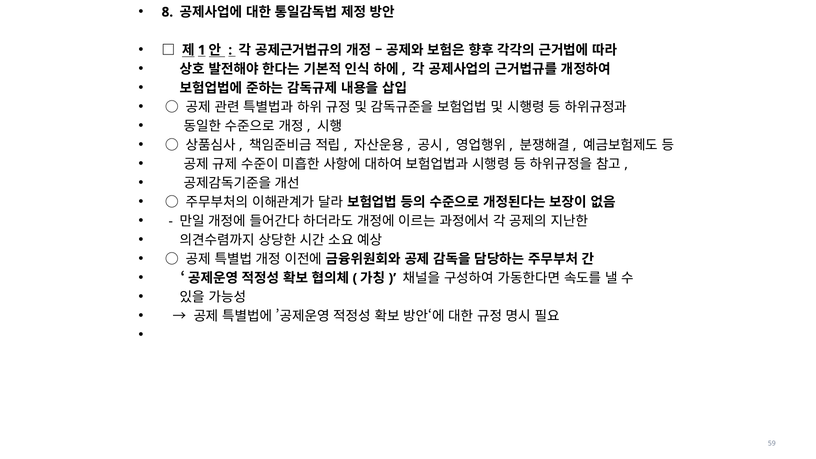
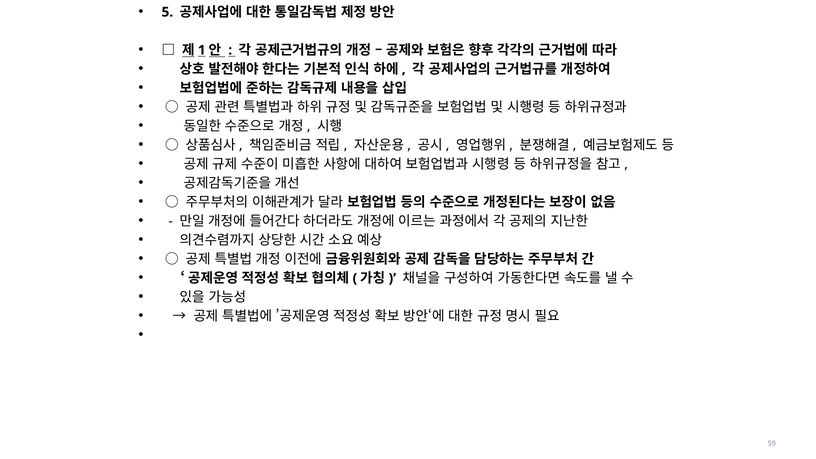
8: 8 -> 5 (167, 12)
